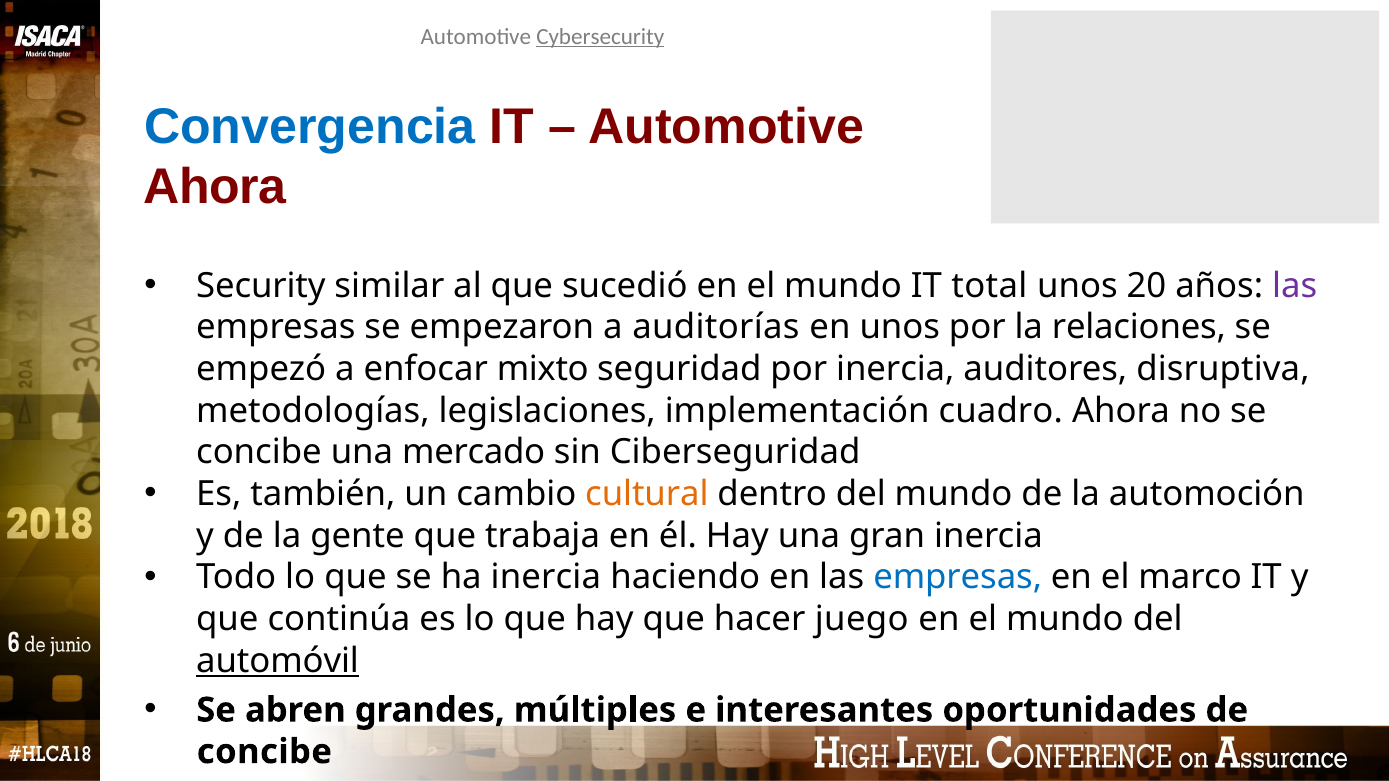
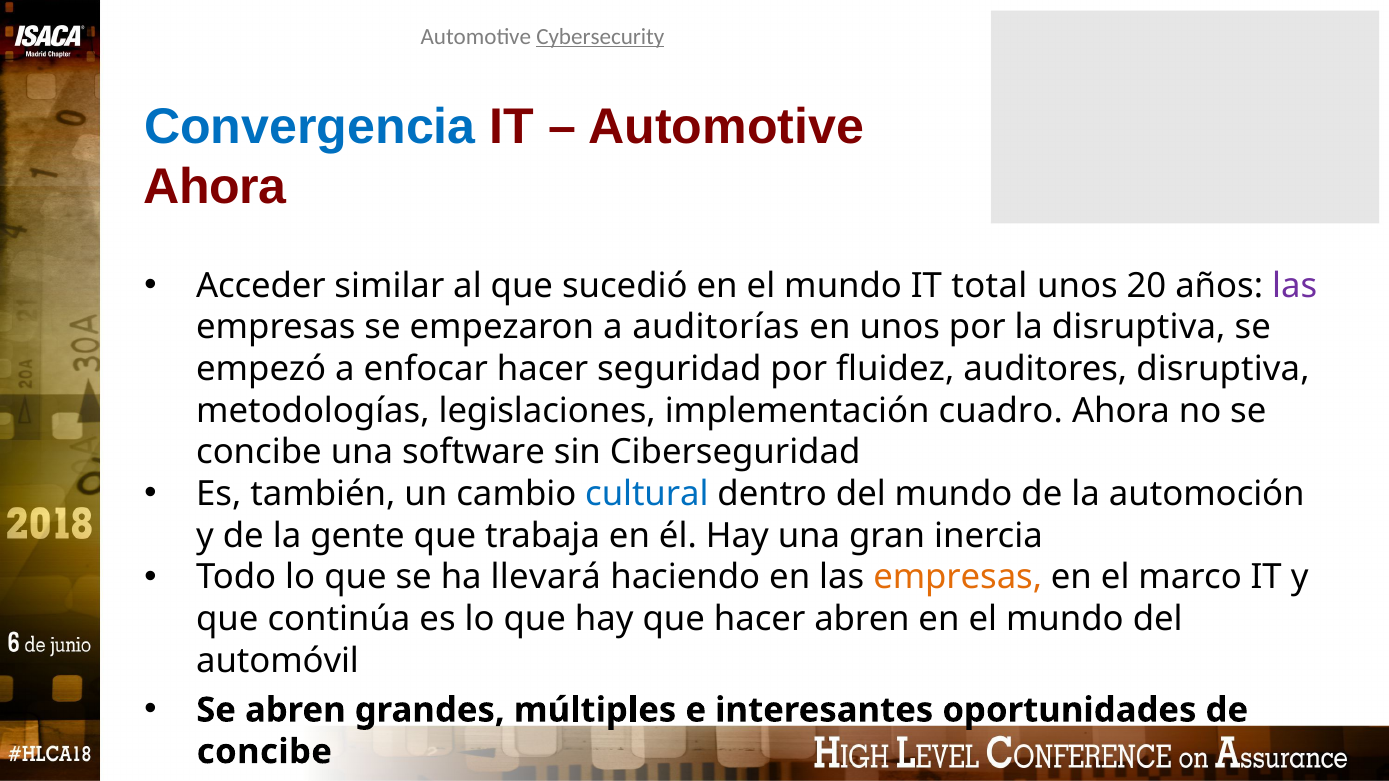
Security: Security -> Acceder (261, 286)
la relaciones: relaciones -> disruptiva (1139, 328)
enfocar mixto: mixto -> hacer (543, 369)
por inercia: inercia -> fluidez (895, 369)
mercado: mercado -> software (473, 453)
cultural colour: orange -> blue (647, 494)
ha inercia: inercia -> llevará (546, 578)
empresas colour: blue -> orange (958, 578)
hacer juego: juego -> abren (862, 619)
automóvil underline: present -> none (278, 661)
